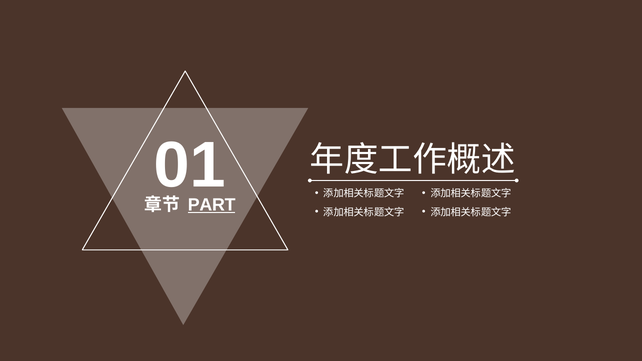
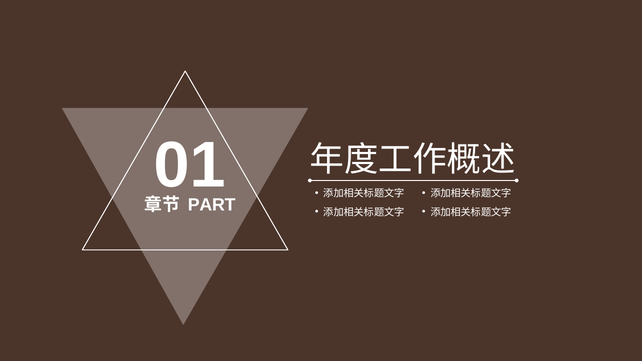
PART underline: present -> none (212, 205)
